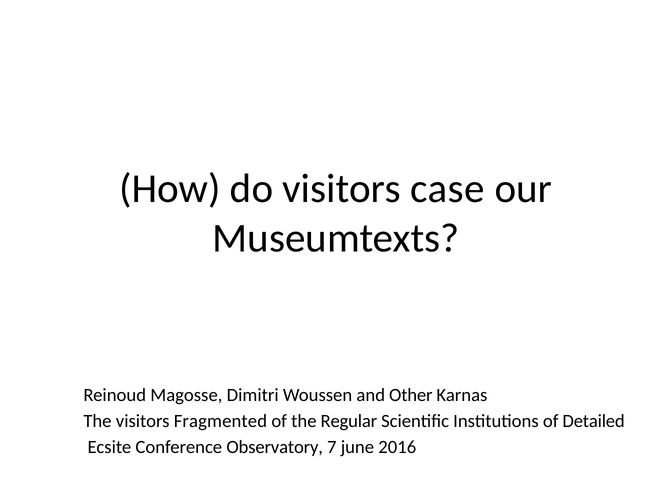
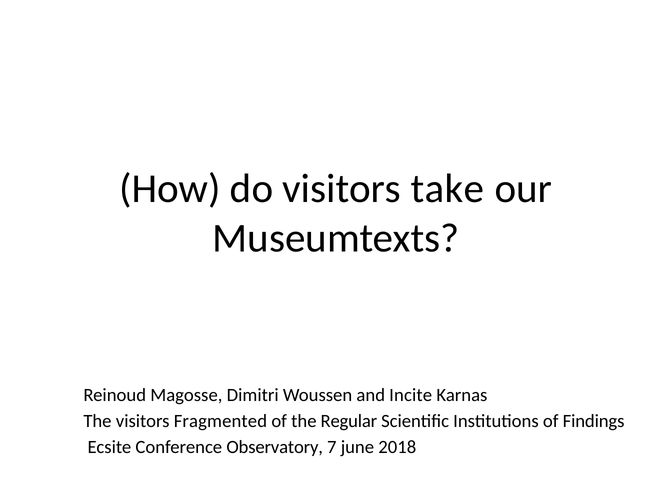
case: case -> take (447, 189)
Other: Other -> Incite (411, 395)
Detailed: Detailed -> Findings (594, 421)
2016: 2016 -> 2018 (397, 447)
